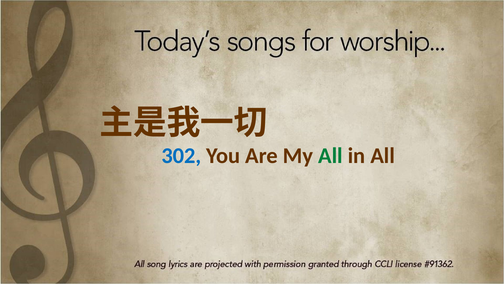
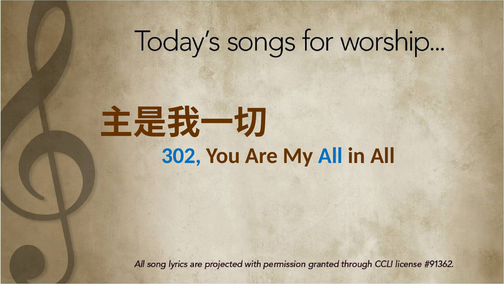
All colour: green -> blue (330, 156)
